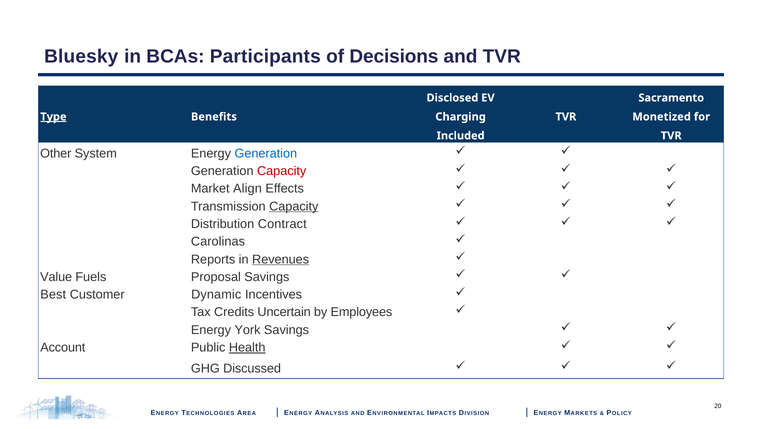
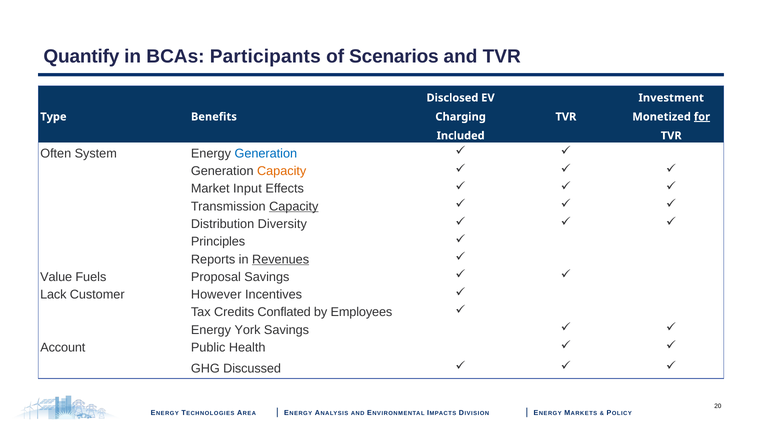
Bluesky: Bluesky -> Quantify (81, 56)
Decisions: Decisions -> Scenarios (394, 56)
Sacramento: Sacramento -> Investment (671, 98)
Type underline: present -> none (53, 117)
for underline: none -> present (702, 117)
Other: Other -> Often (56, 153)
Capacity colour: red -> orange (282, 171)
Align: Align -> Input (247, 189)
Contract: Contract -> Diversity (282, 224)
Carolinas: Carolinas -> Principles (218, 241)
Best: Best -> Lack (53, 294)
Dynamic: Dynamic -> However (216, 294)
Uncertain: Uncertain -> Conflated (284, 312)
Health underline: present -> none (247, 347)
